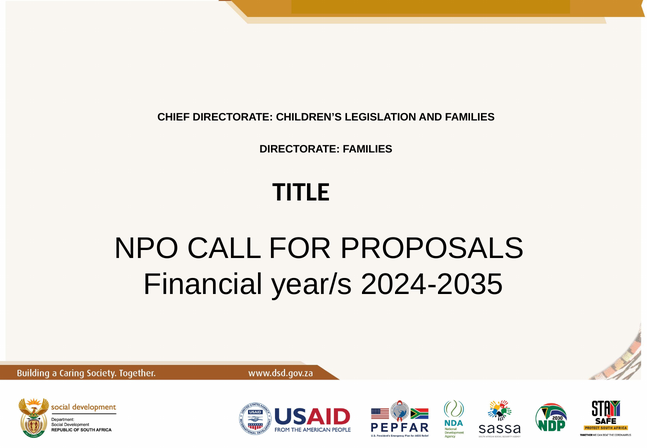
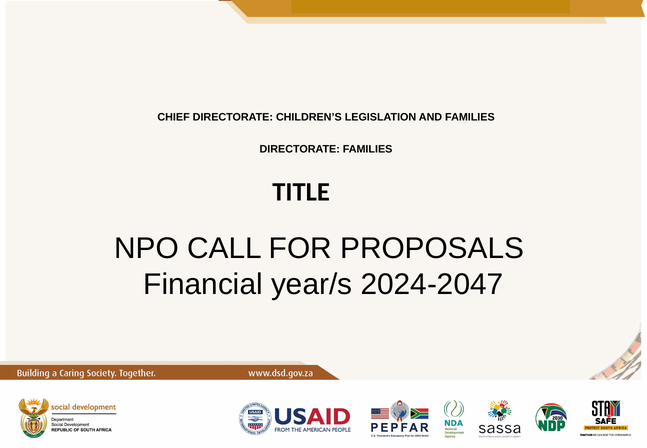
2024-2035: 2024-2035 -> 2024-2047 (432, 284)
